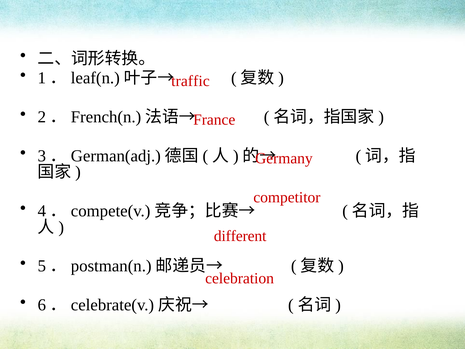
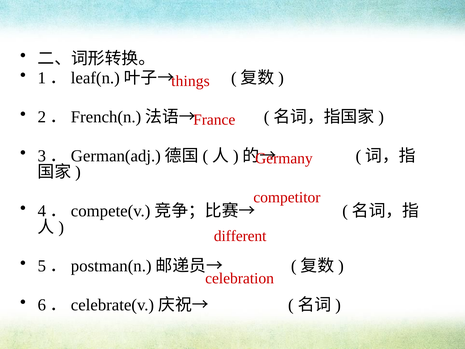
traffic: traffic -> things (190, 81)
